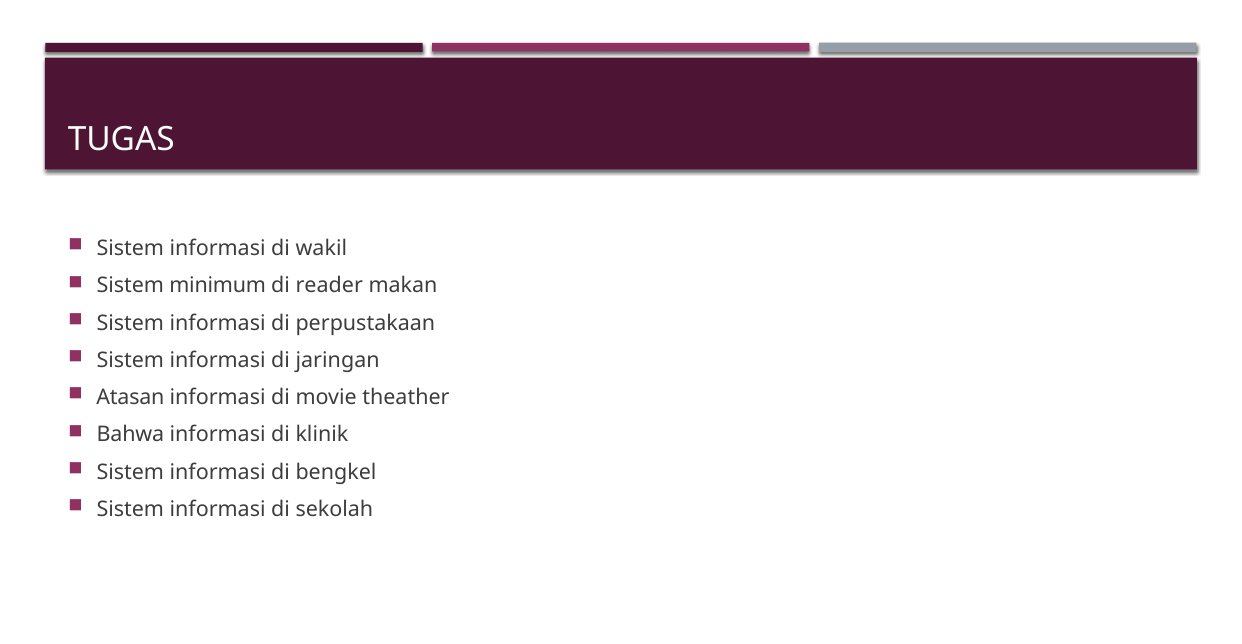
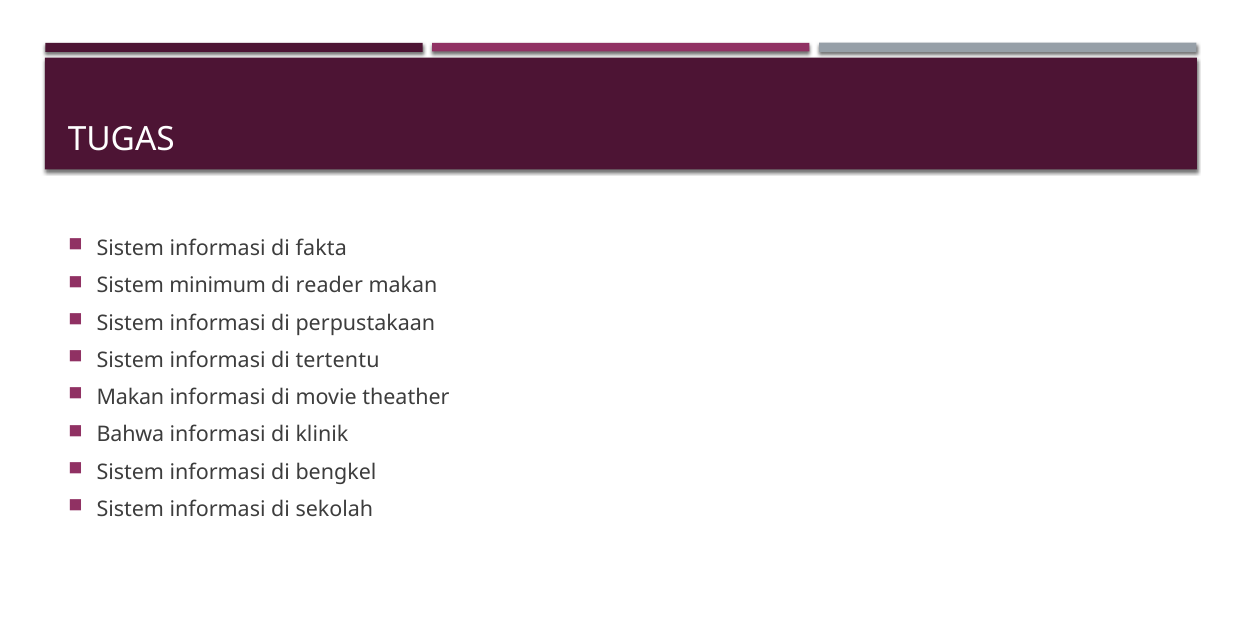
wakil: wakil -> fakta (321, 249)
jaringan: jaringan -> tertentu (338, 361)
Atasan: Atasan -> Makan (130, 398)
